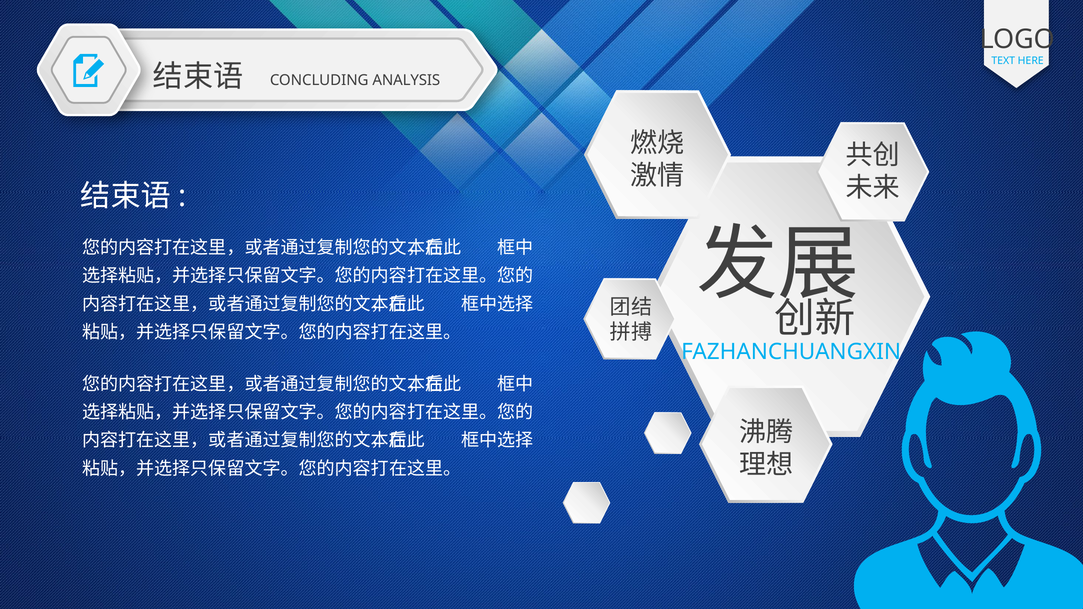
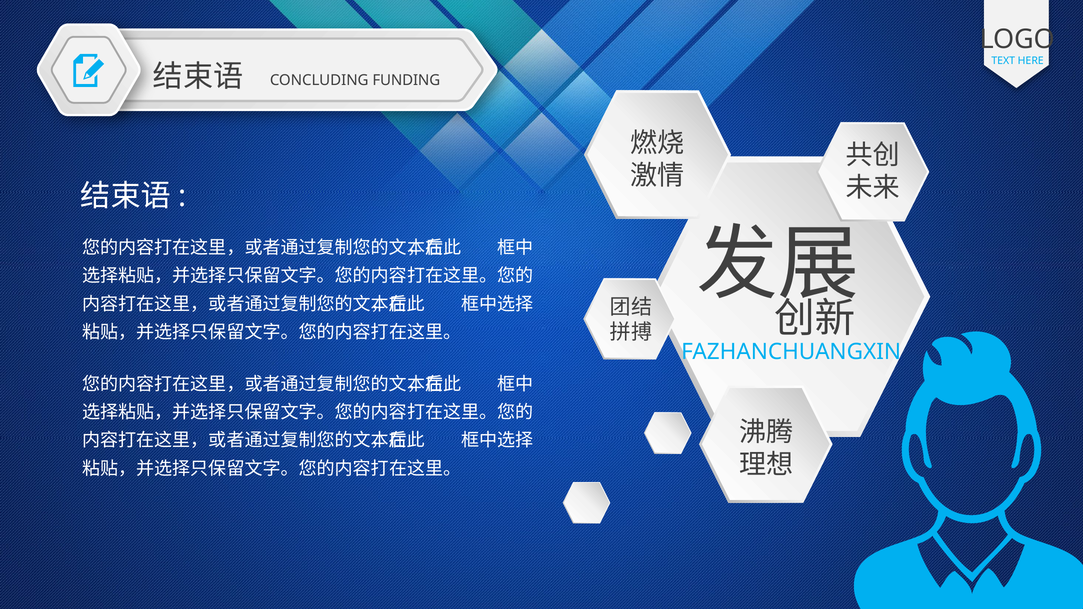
ANALYSIS: ANALYSIS -> FUNDING (406, 81)
